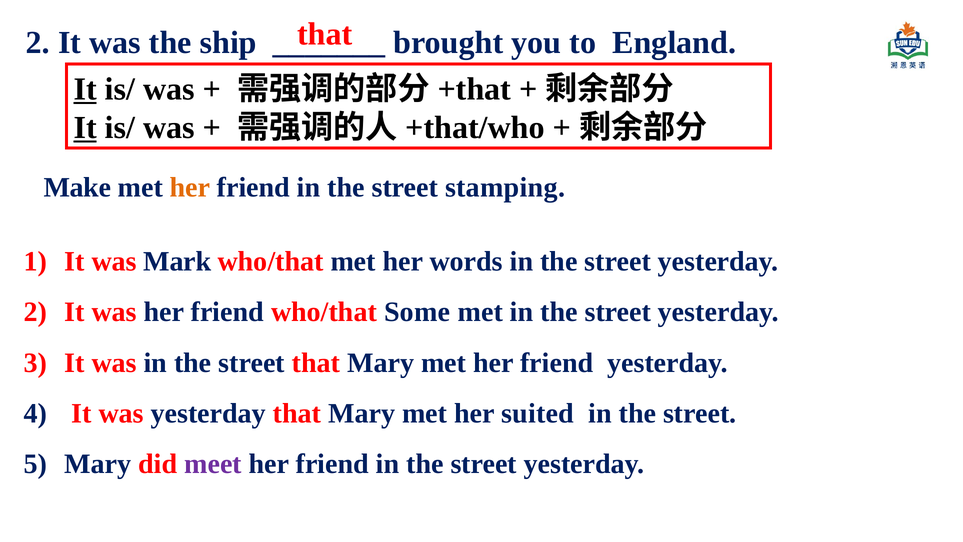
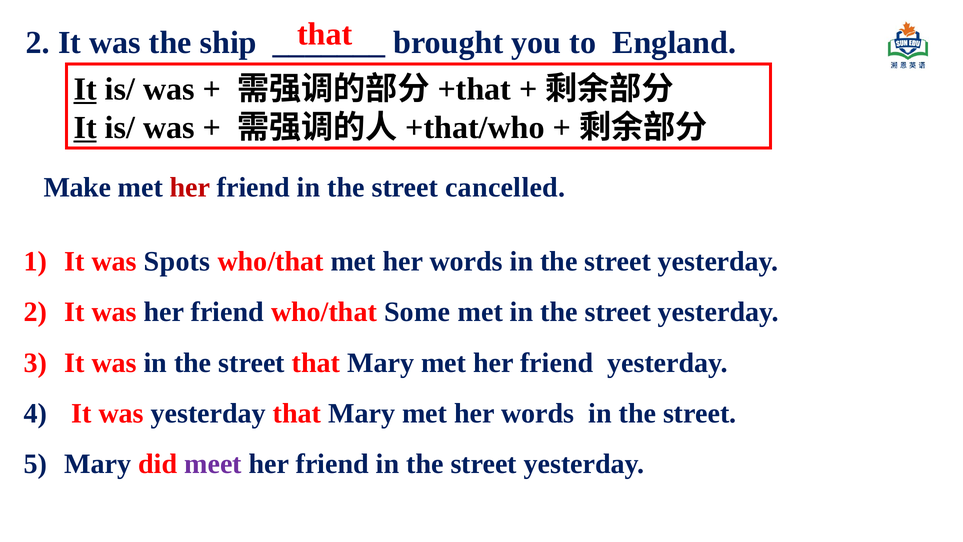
her colour: orange -> red (190, 187)
stamping: stamping -> cancelled (505, 187)
Mark: Mark -> Spots (177, 261)
Mary met her suited: suited -> words (538, 413)
